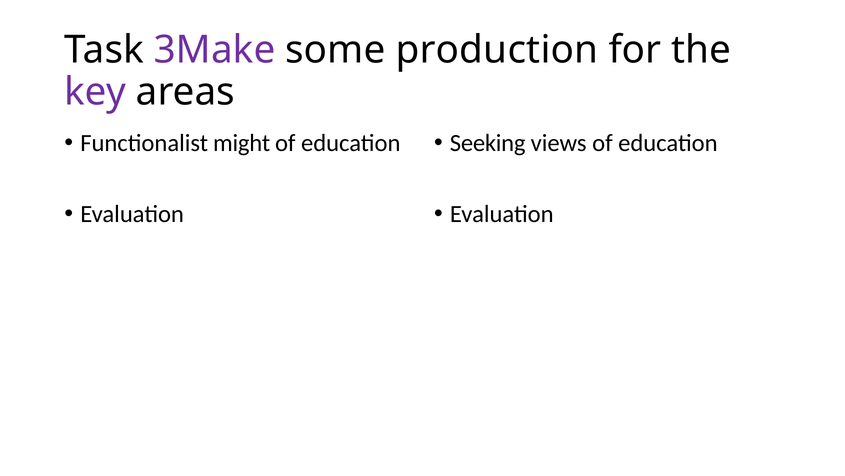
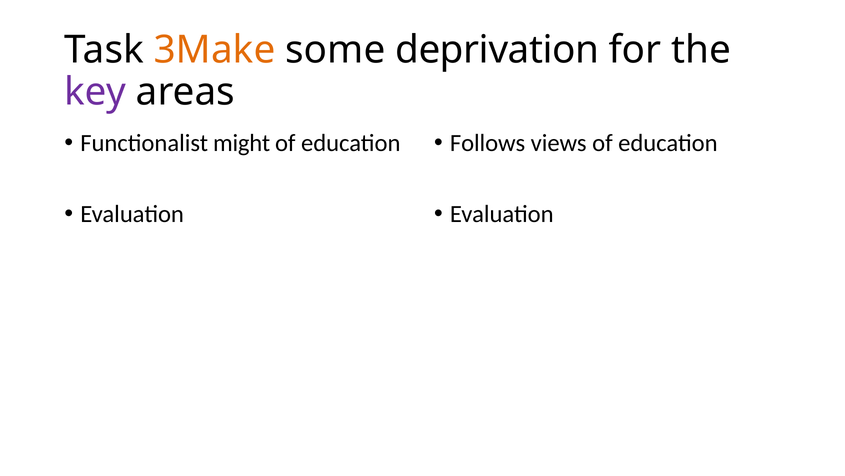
3Make colour: purple -> orange (215, 50)
production: production -> deprivation (497, 50)
Seeking: Seeking -> Follows (488, 143)
